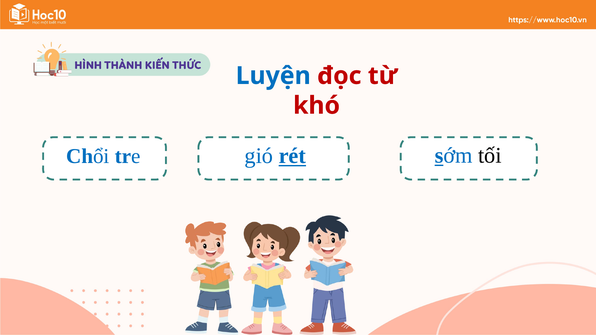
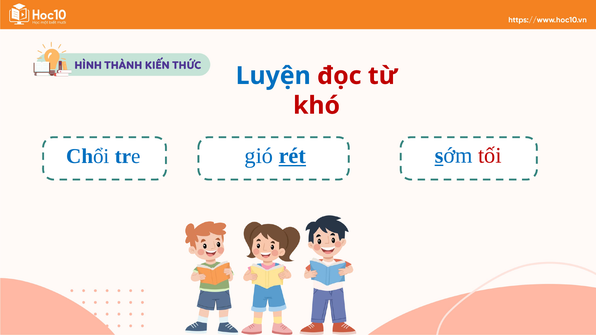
tối colour: black -> red (490, 155)
